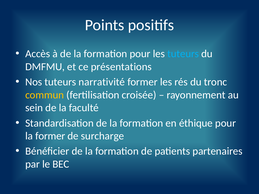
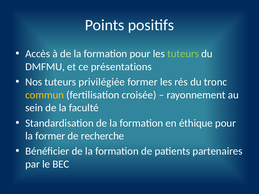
tuteurs colour: light blue -> light green (183, 54)
narrativité: narrativité -> privilégiée (102, 82)
surcharge: surcharge -> recherche (103, 136)
